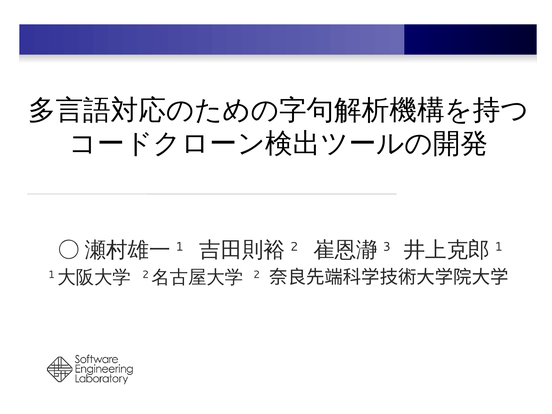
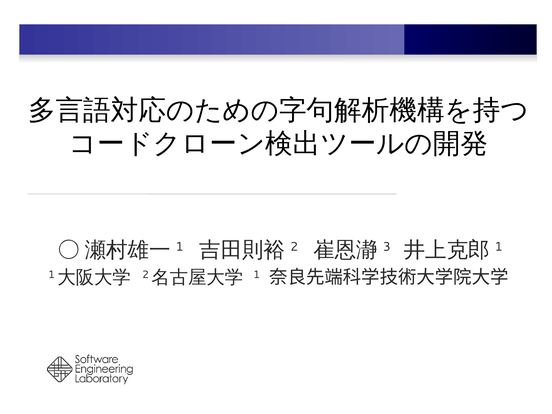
2: 2 -> 1 (257, 275)
